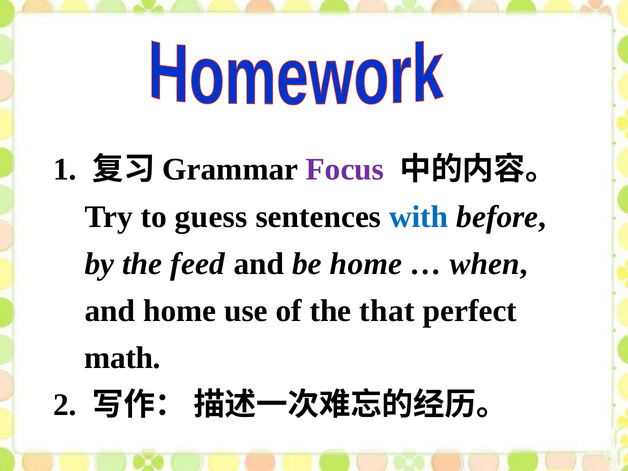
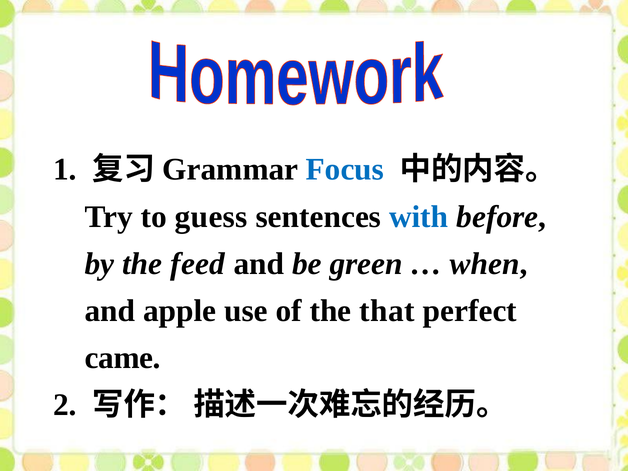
Focus colour: purple -> blue (345, 170)
be home: home -> green (366, 264)
and home: home -> apple (180, 311)
math: math -> came (123, 358)
